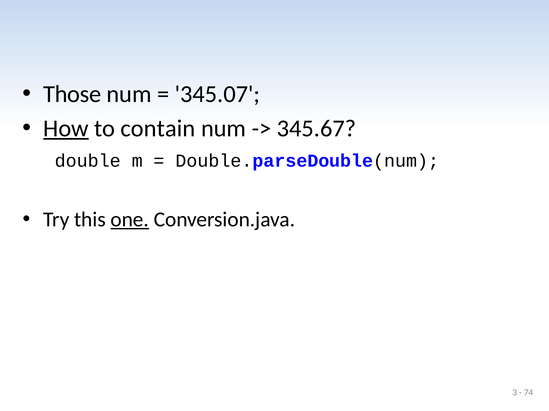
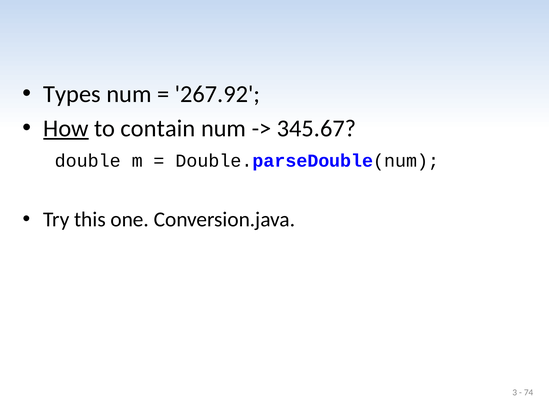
Those: Those -> Types (72, 94)
345.07: 345.07 -> 267.92 (217, 94)
one underline: present -> none (130, 220)
